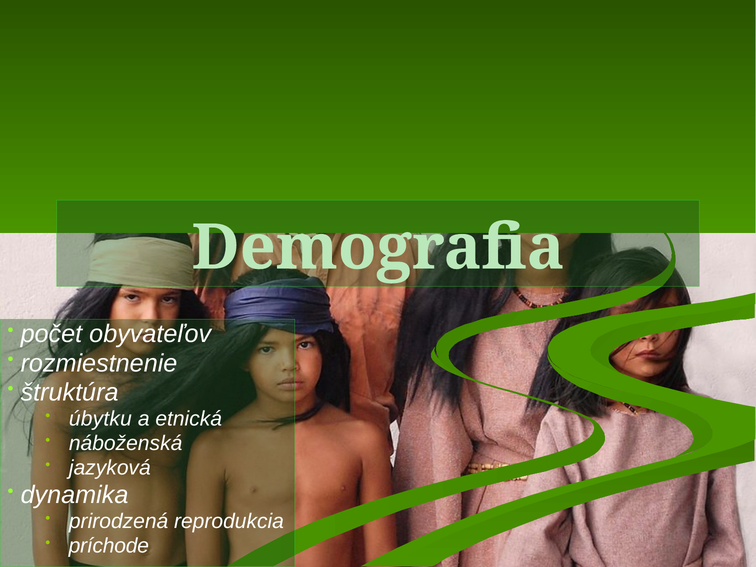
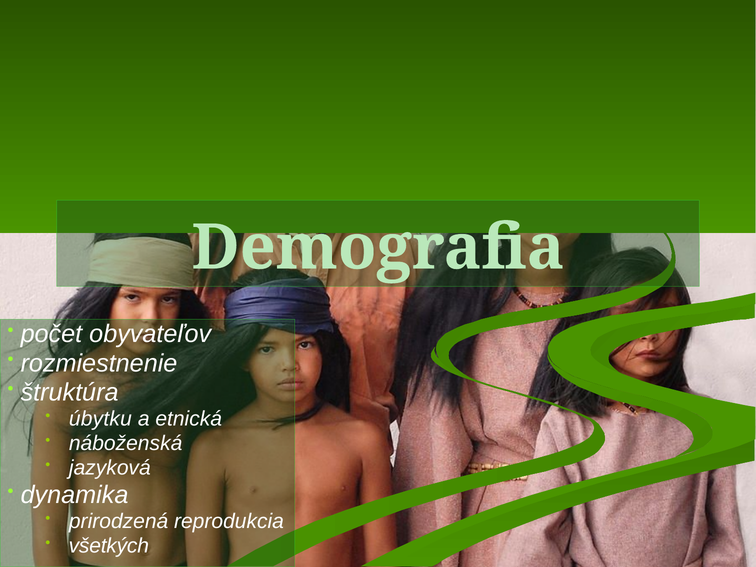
príchode: príchode -> všetkých (109, 546)
